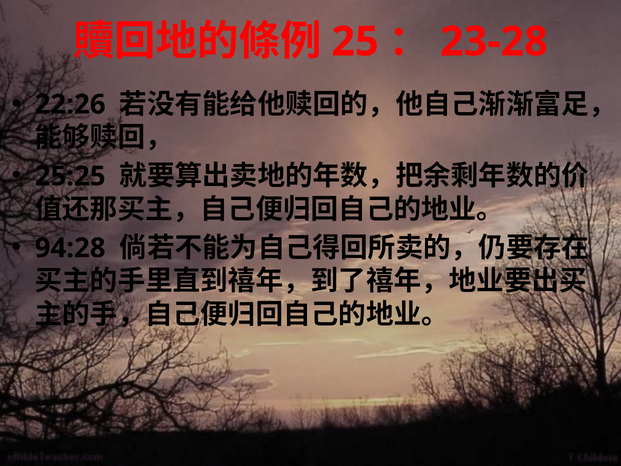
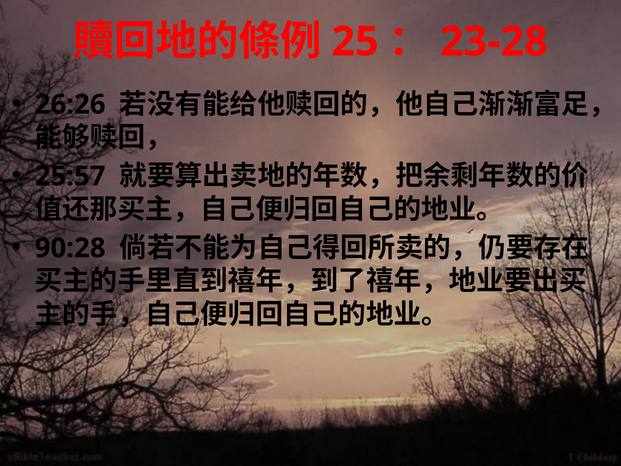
22:26: 22:26 -> 26:26 (70, 104)
25:25: 25:25 -> 25:57 (70, 176)
94:28: 94:28 -> 90:28 (70, 248)
